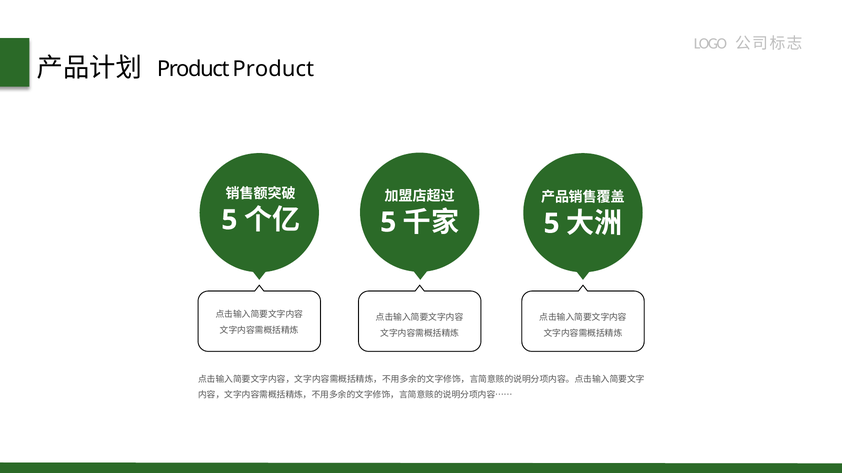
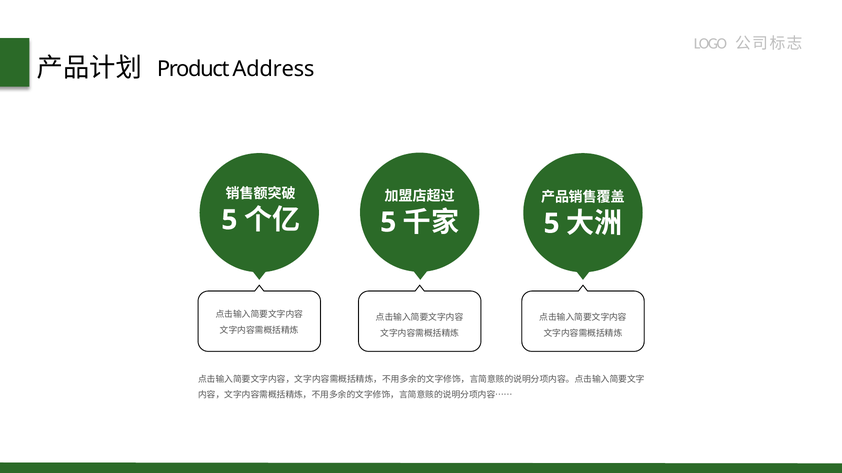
Product Product: Product -> Address (273, 69)
